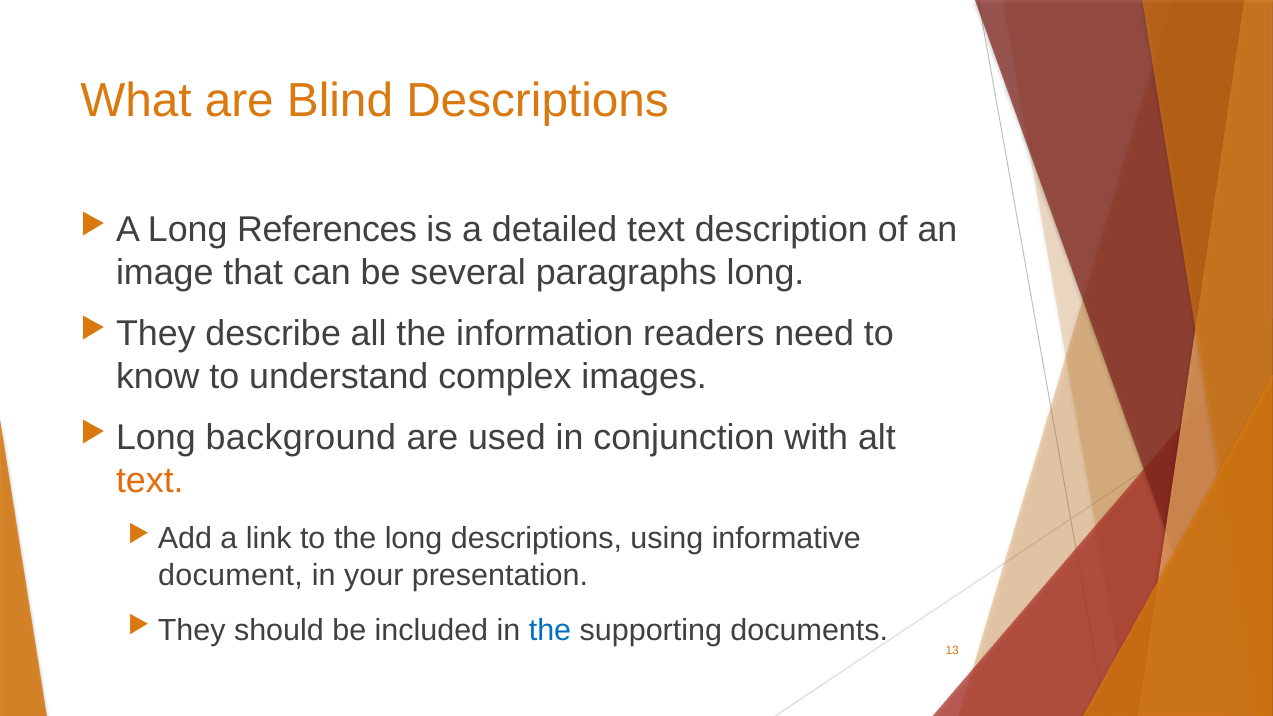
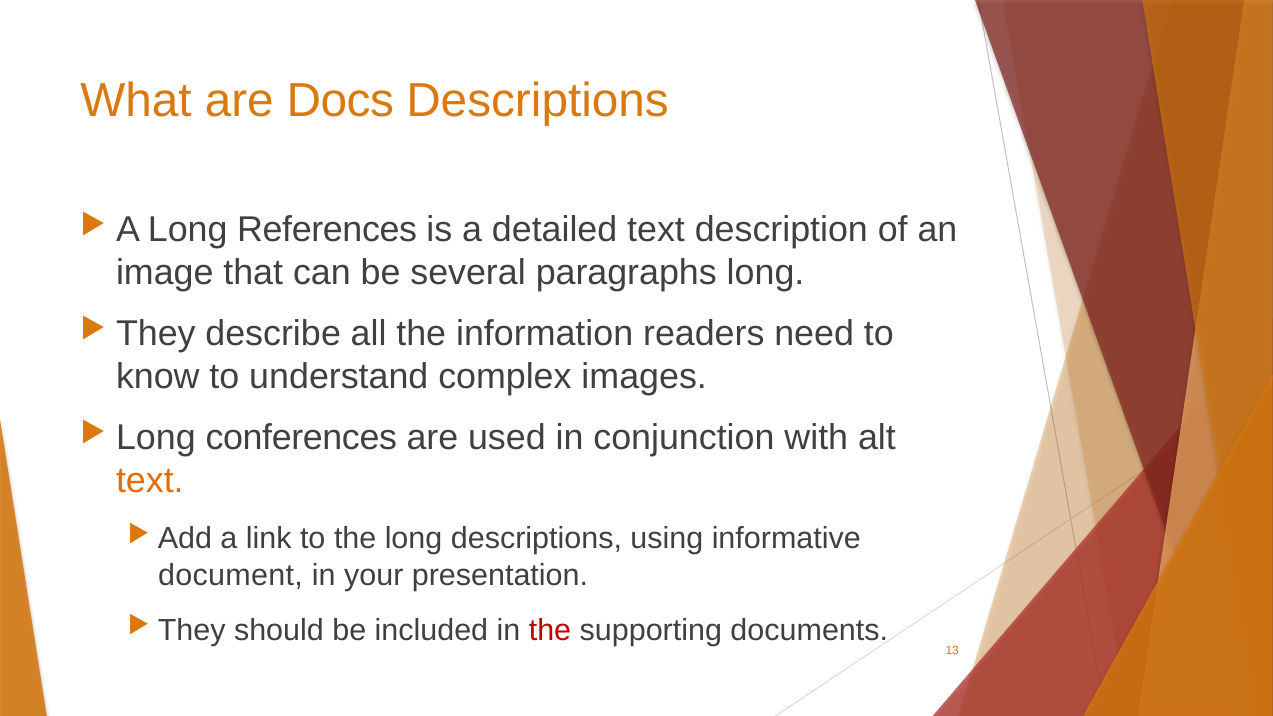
Blind: Blind -> Docs (340, 100)
background: background -> conferences (301, 438)
the colour: blue -> red (550, 630)
